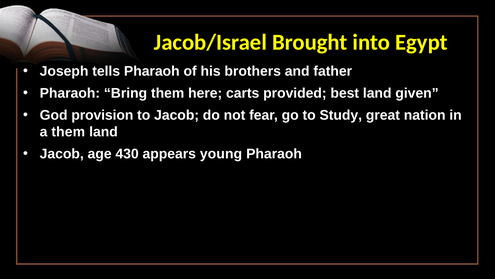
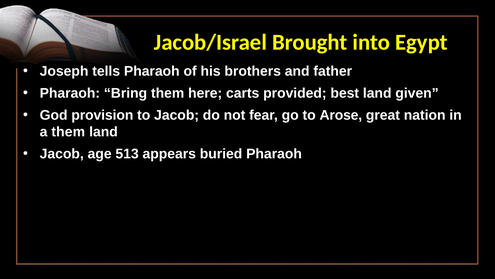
Study: Study -> Arose (341, 115)
430: 430 -> 513 (127, 154)
young: young -> buried (221, 154)
